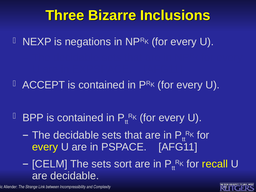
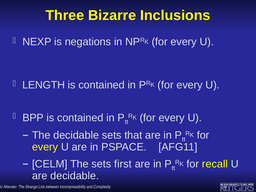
ACCEPT: ACCEPT -> LENGTH (44, 85)
sort: sort -> first (123, 164)
